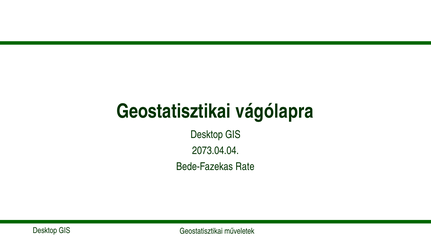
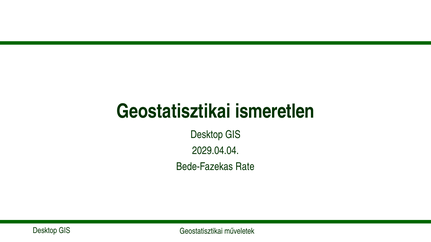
vágólapra: vágólapra -> ismeretlen (275, 112)
2073.04.04: 2073.04.04 -> 2029.04.04 (215, 151)
